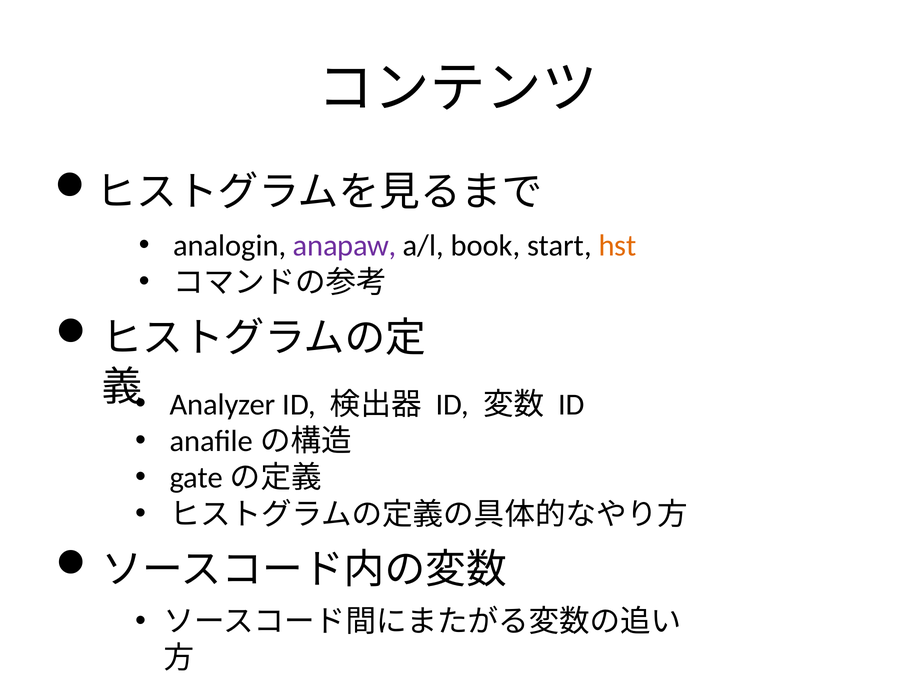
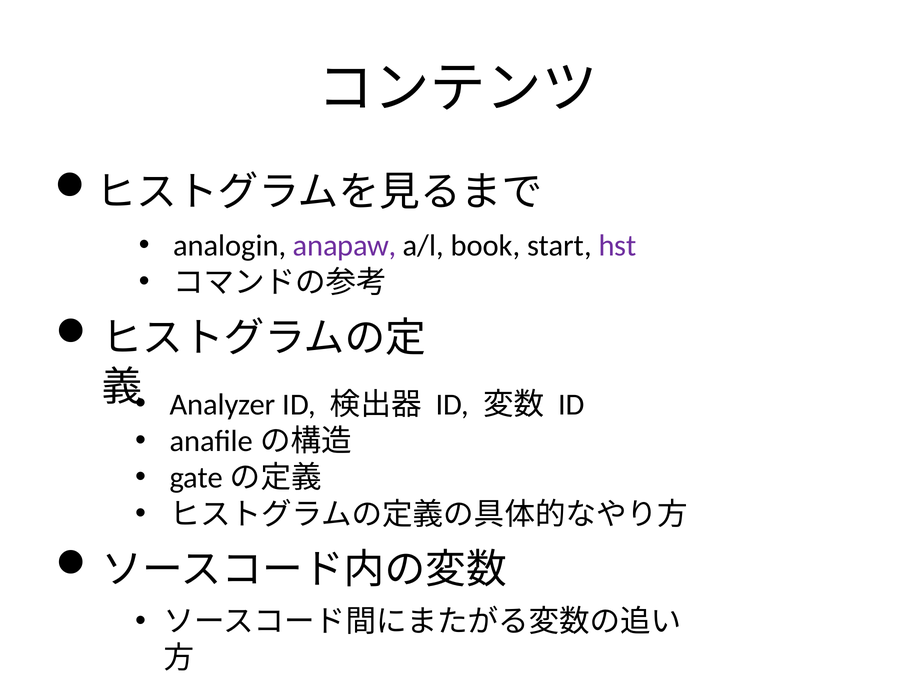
hst colour: orange -> purple (618, 246)
